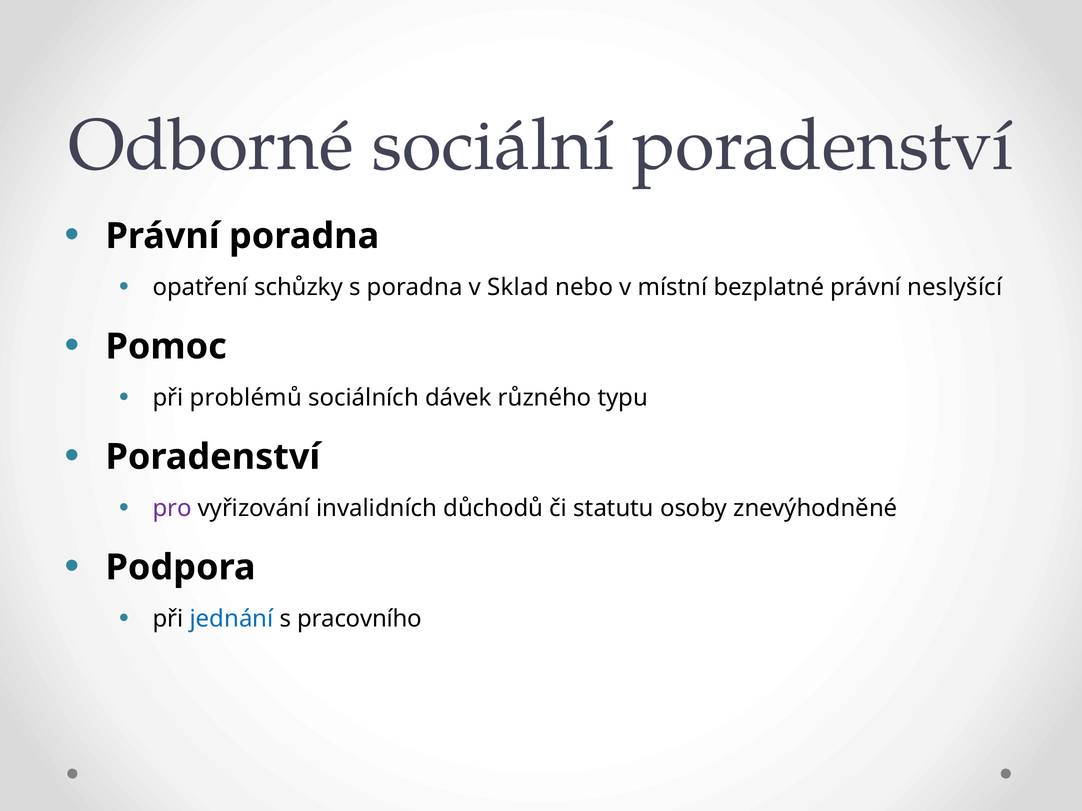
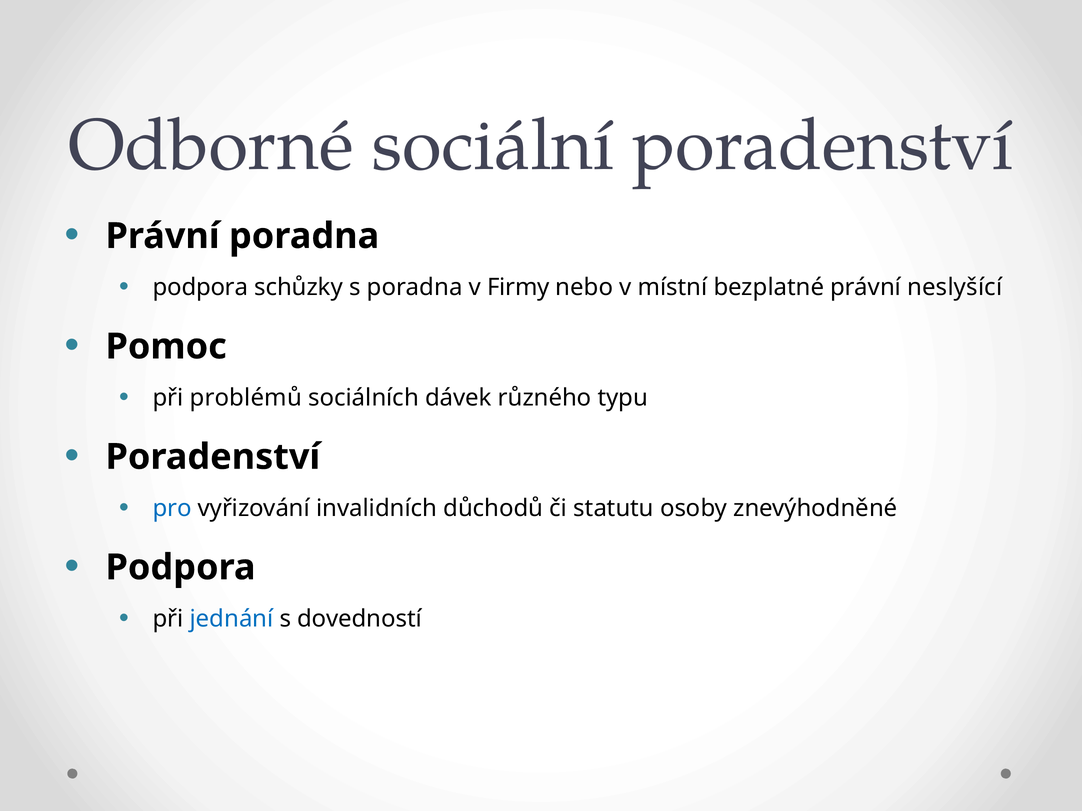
opatření: opatření -> podpora (200, 288)
Sklad: Sklad -> Firmy (518, 288)
pro colour: purple -> blue (172, 509)
pracovního: pracovního -> dovedností (360, 619)
